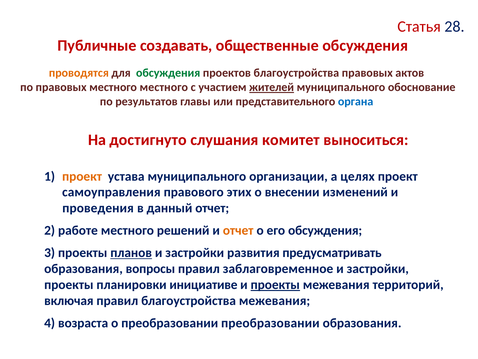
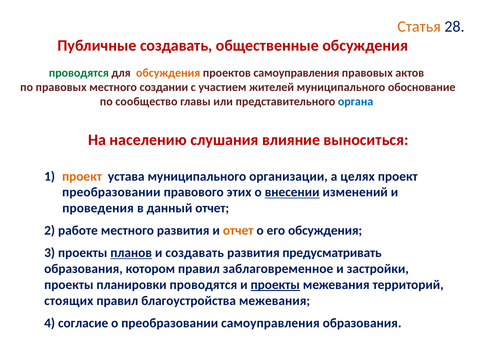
Статья colour: red -> orange (419, 27)
проводятся colour: orange -> green (79, 73)
обсуждения colour: green -> orange (168, 73)
проектов благоустройства: благоустройства -> самоуправления (296, 73)
местного местного: местного -> создании (164, 87)
жителей underline: present -> none (272, 87)
результатов: результатов -> сообщество (146, 102)
достигнуто: достигнуто -> населению (148, 140)
комитет: комитет -> влияние (291, 140)
самоуправления: самоуправления -> преобразовании (111, 192)
внесении underline: none -> present (292, 192)
местного решений: решений -> развития (183, 230)
застройки: застройки -> создавать (195, 253)
вопросы: вопросы -> котором (150, 268)
планировки инициативе: инициативе -> проводятся (203, 284)
включая: включая -> стоящих (69, 300)
возраста: возраста -> согласие (83, 323)
преобразовании преобразовании: преобразовании -> самоуправления (270, 323)
